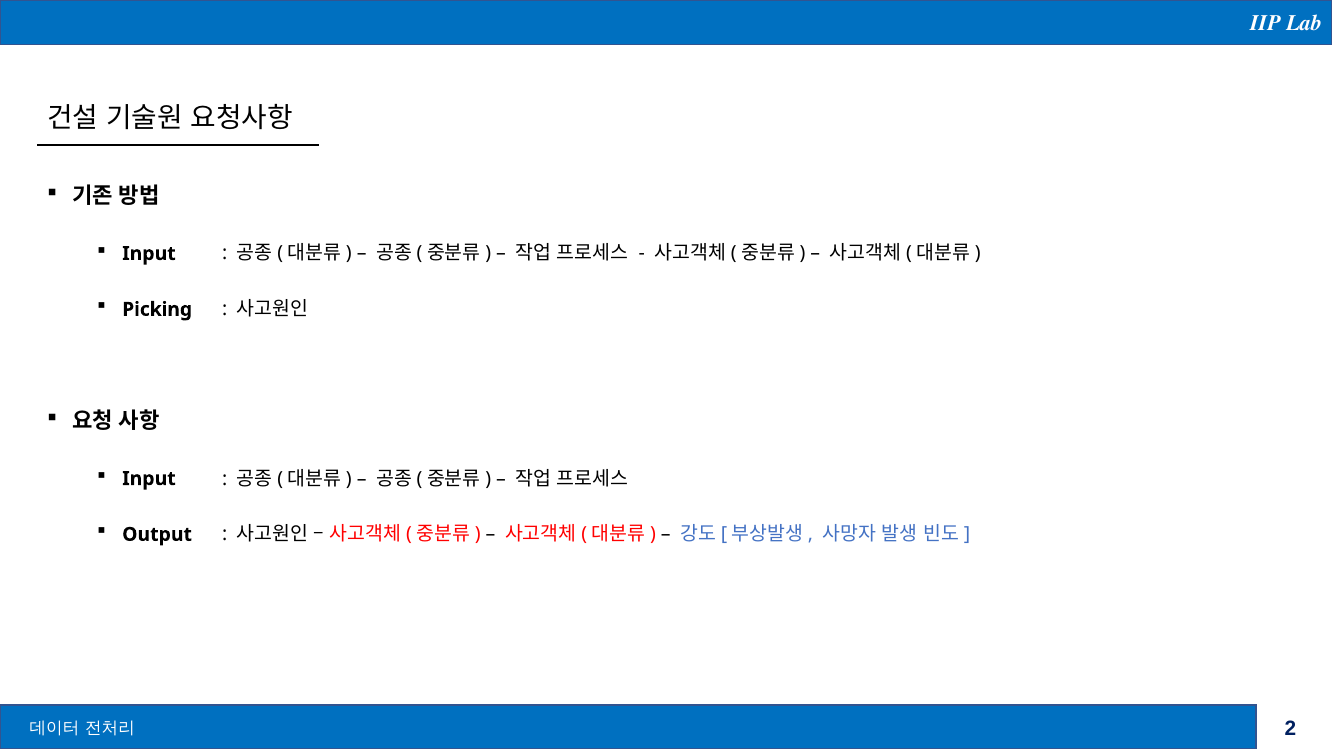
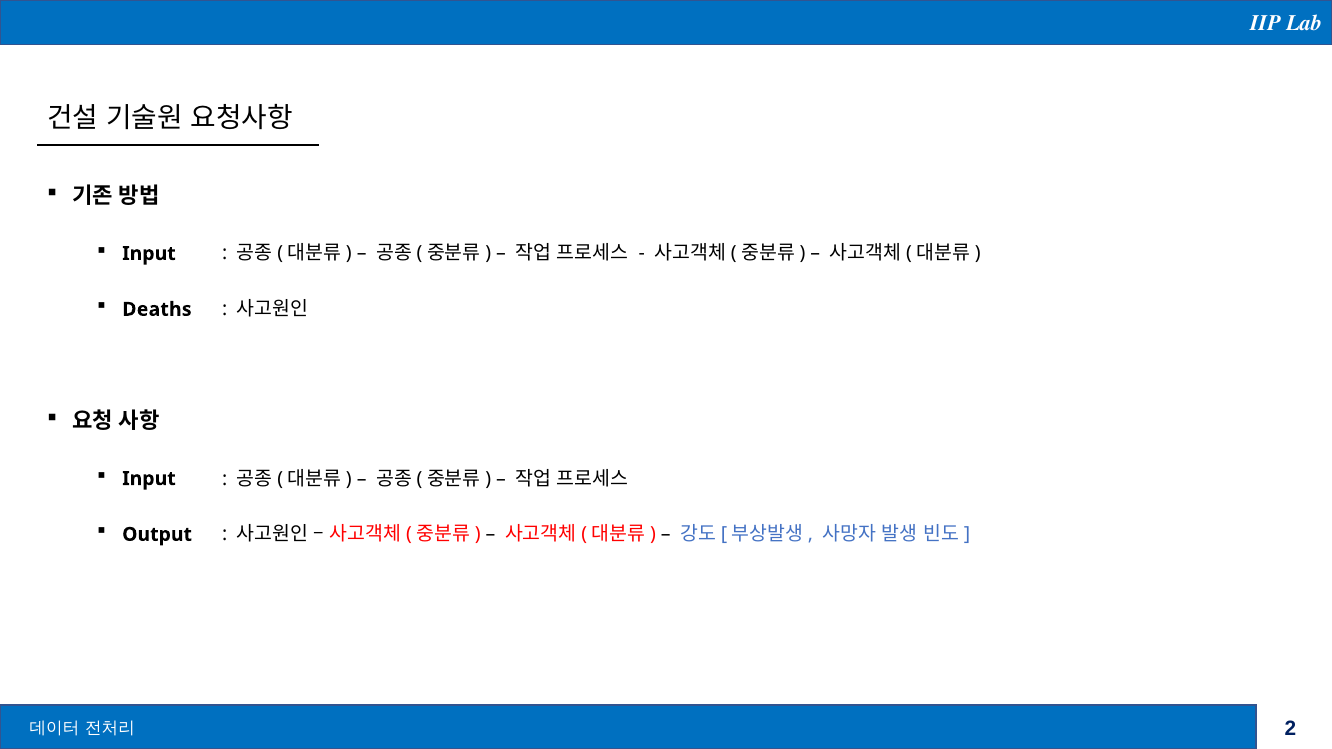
Picking: Picking -> Deaths (157, 309)
